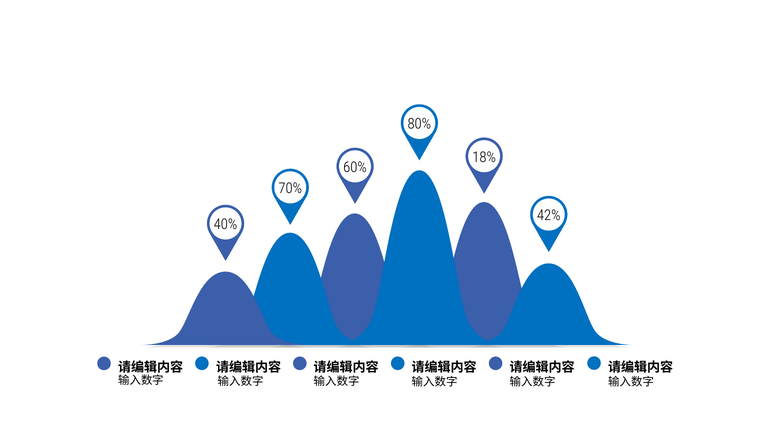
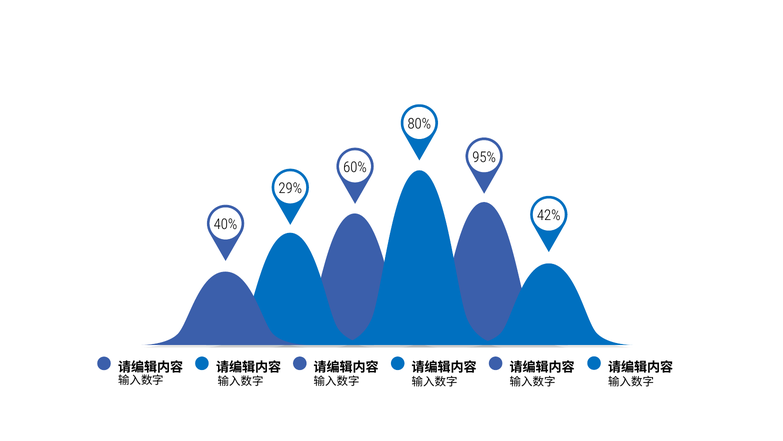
18%: 18% -> 95% (484, 157)
70%: 70% -> 29% (290, 188)
